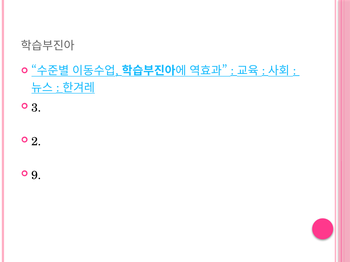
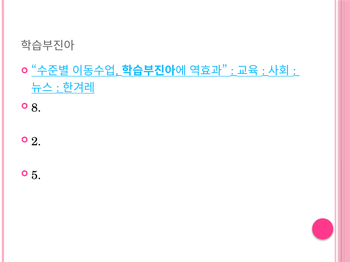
3: 3 -> 8 (36, 108)
9: 9 -> 5 (36, 176)
